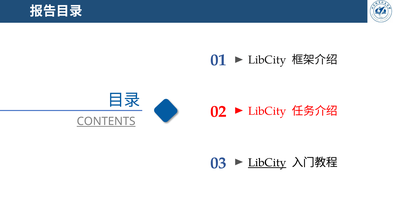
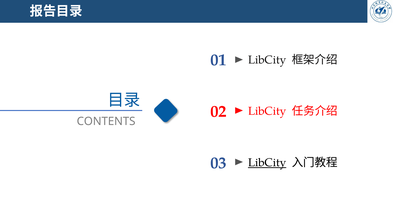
CONTENTS underline: present -> none (106, 121)
